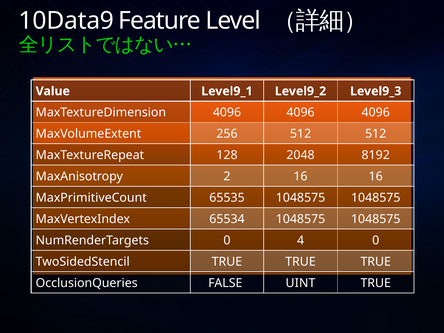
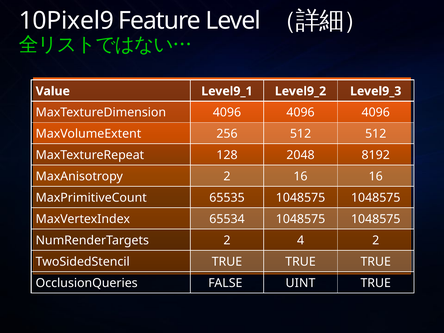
10Data9: 10Data9 -> 10Pixel9 (66, 21)
NumRenderTargets 0: 0 -> 2 (227, 240)
4 0: 0 -> 2 (376, 240)
